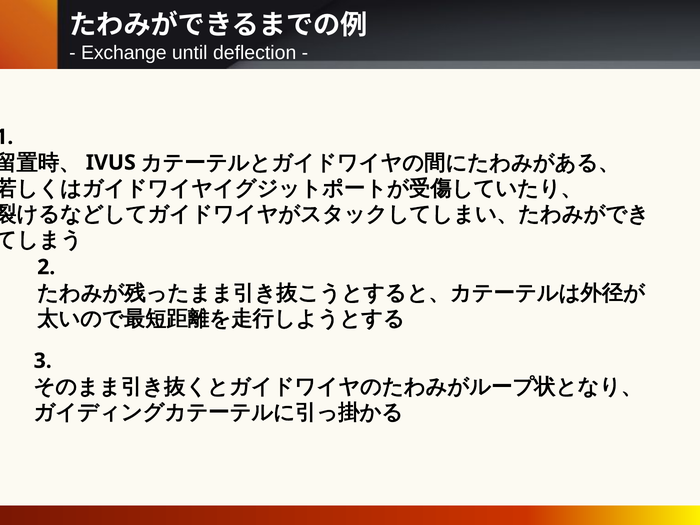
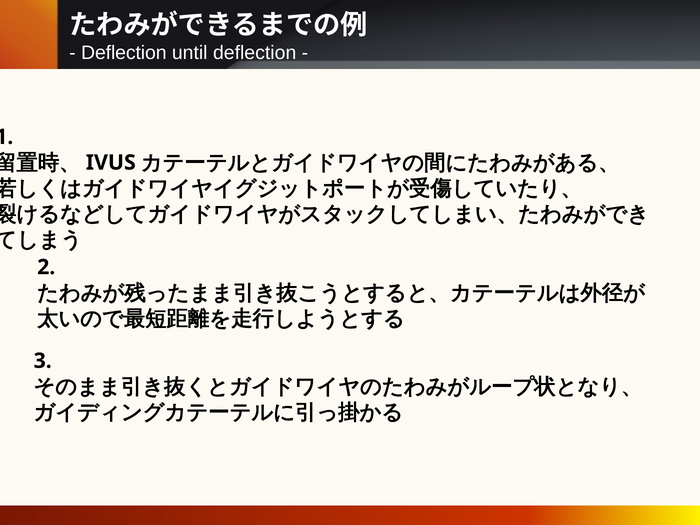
Exchange: Exchange -> Deflection (124, 53)
